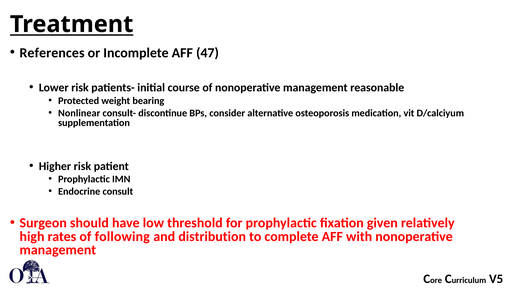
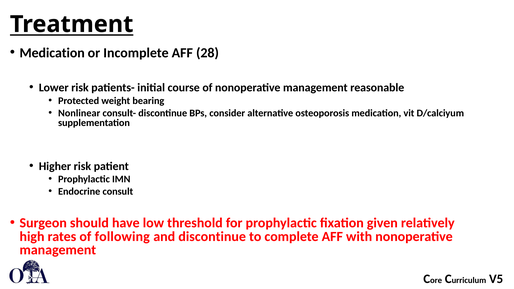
References: References -> Medication (52, 53)
47: 47 -> 28 (207, 53)
and distribution: distribution -> discontinue (212, 237)
